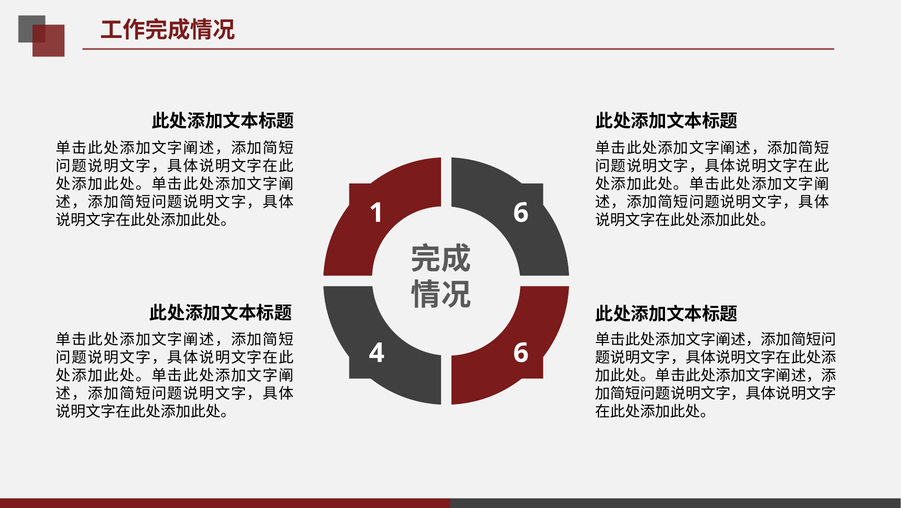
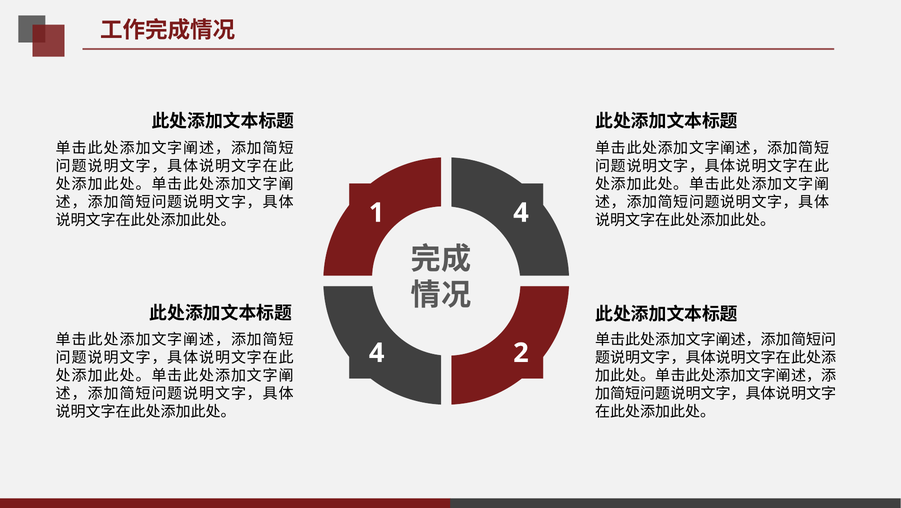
1 6: 6 -> 4 (521, 213)
4 6: 6 -> 2 (521, 353)
